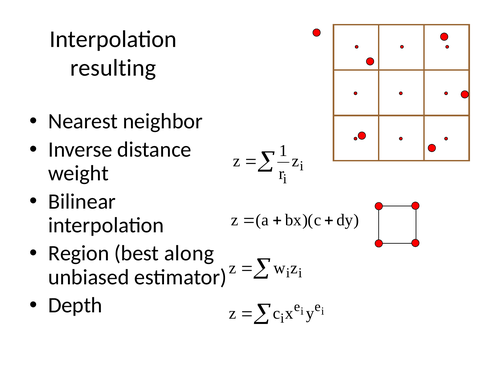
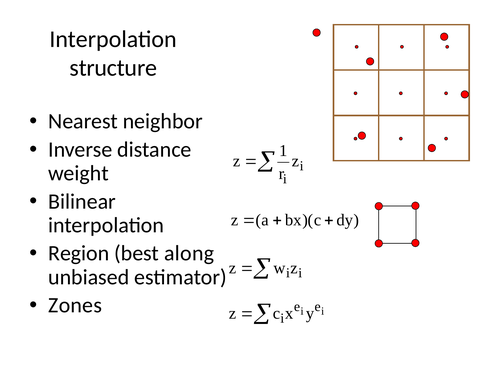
resulting: resulting -> structure (113, 68)
Depth: Depth -> Zones (75, 305)
